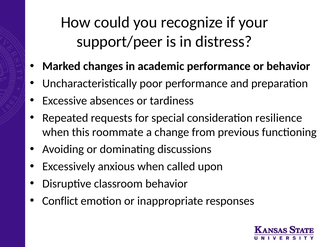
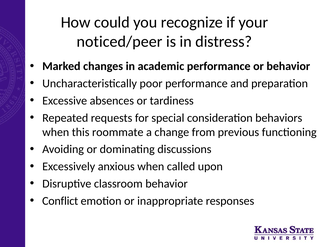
support/peer: support/peer -> noticed/peer (120, 41)
resilience: resilience -> behaviors (279, 118)
